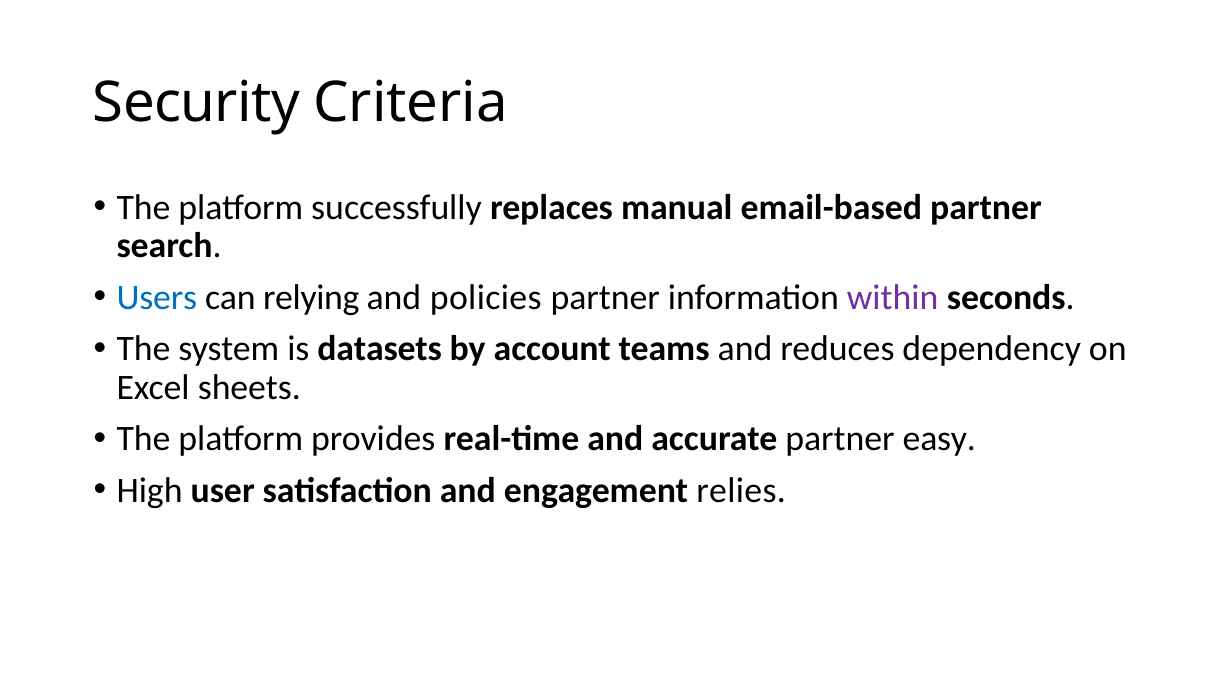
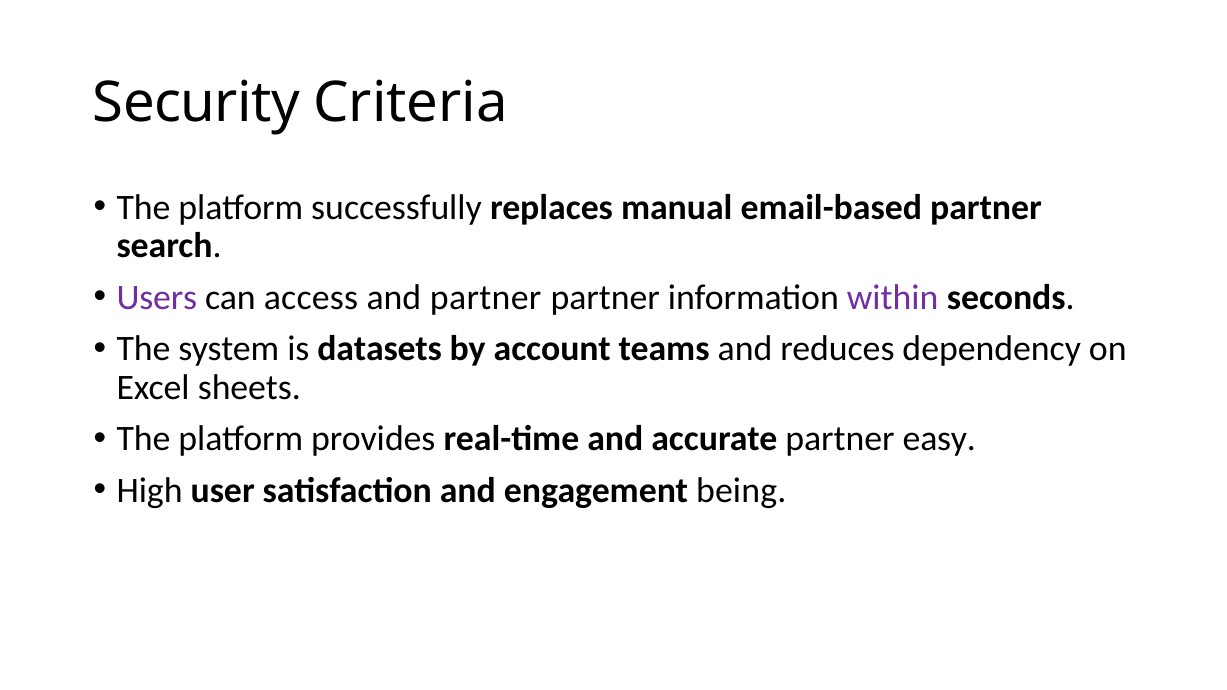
Users colour: blue -> purple (157, 298)
relying: relying -> access (311, 298)
and policies: policies -> partner (486, 298)
relies: relies -> being (741, 491)
